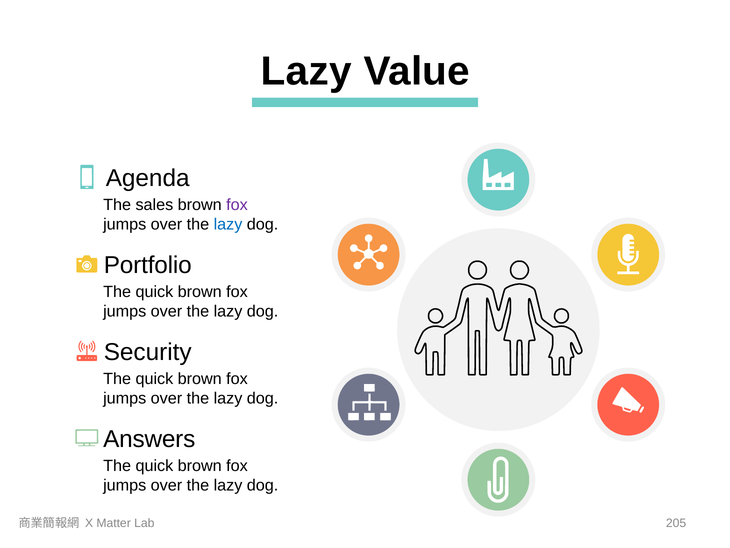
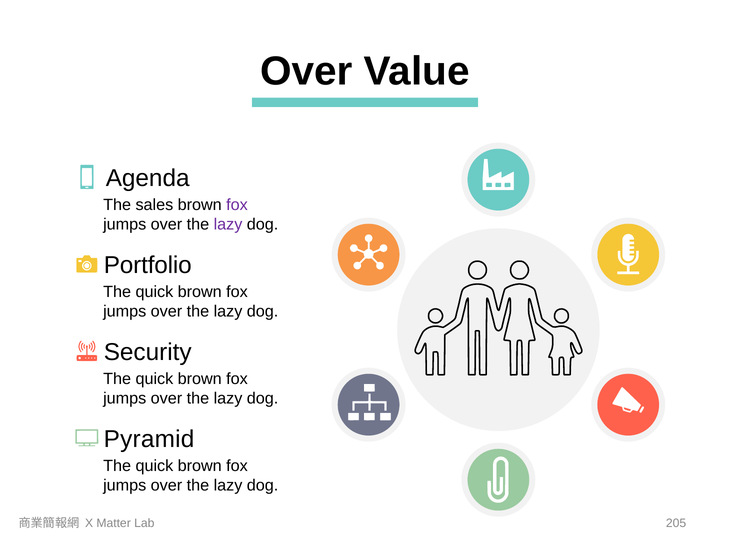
Lazy: Lazy -> Over (306, 71)
lazy colour: blue -> purple (228, 224)
Answers: Answers -> Pyramid (149, 439)
